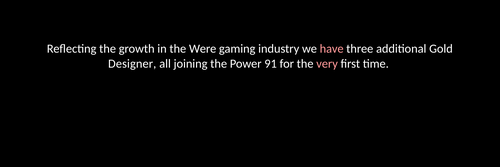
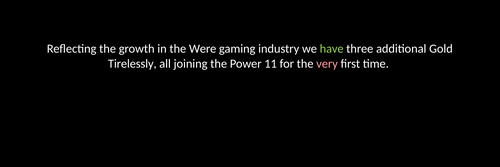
have colour: pink -> light green (332, 49)
Designer: Designer -> Tirelessly (132, 64)
91: 91 -> 11 (271, 64)
